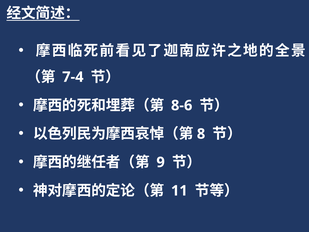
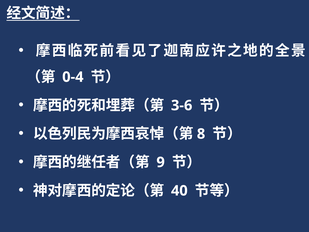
7-4: 7-4 -> 0-4 (73, 77)
8-6: 8-6 -> 3-6 (182, 105)
11: 11 -> 40 (179, 191)
